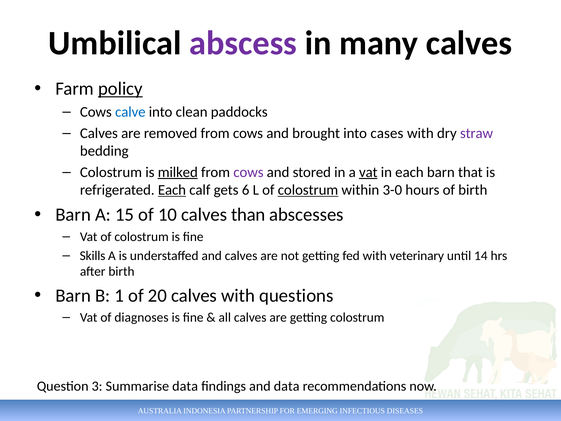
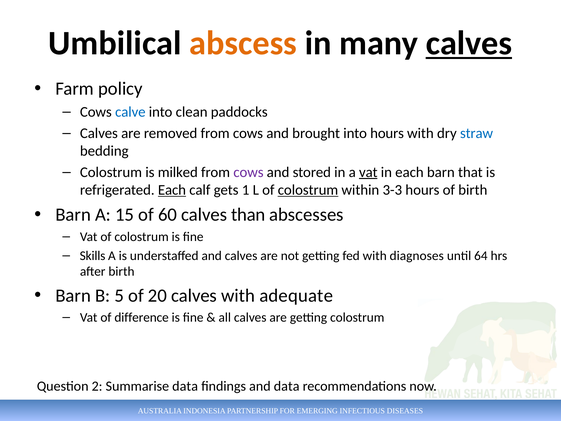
abscess colour: purple -> orange (243, 43)
calves underline: none -> present (469, 43)
policy underline: present -> none (120, 89)
into cases: cases -> hours (387, 133)
straw colour: purple -> blue (477, 133)
milked underline: present -> none (178, 172)
6: 6 -> 1 (246, 190)
3-0: 3-0 -> 3-3 (392, 190)
10: 10 -> 60 (167, 215)
veterinary: veterinary -> diagnoses (417, 256)
14: 14 -> 64 (481, 256)
1: 1 -> 5 (119, 295)
questions: questions -> adequate (296, 295)
diagnoses: diagnoses -> difference (142, 317)
3: 3 -> 2 (97, 386)
